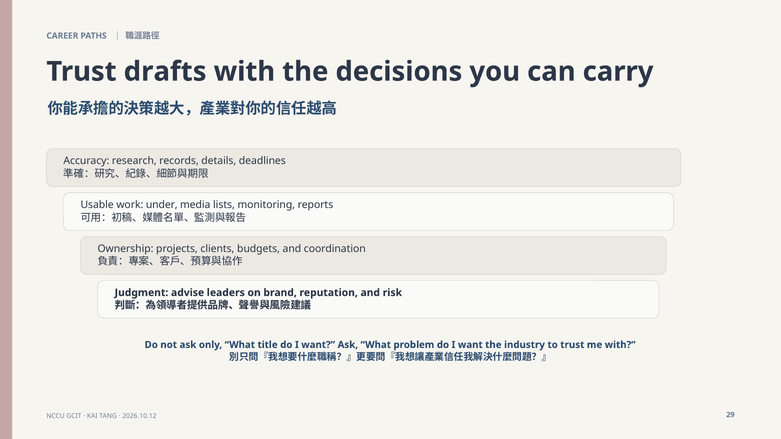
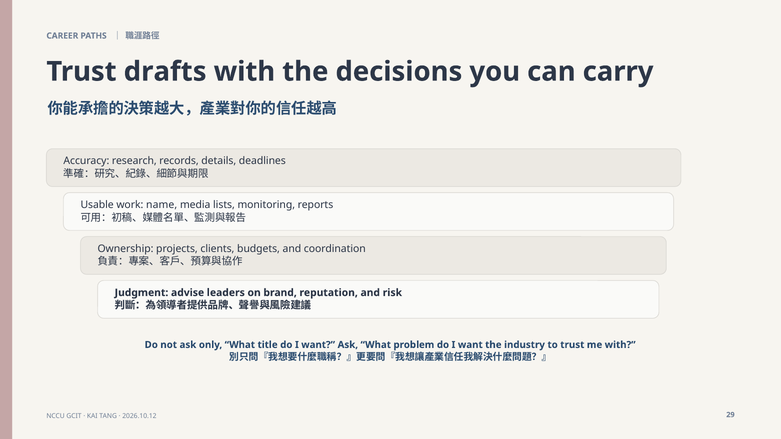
under: under -> name (162, 205)
